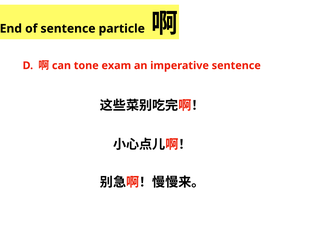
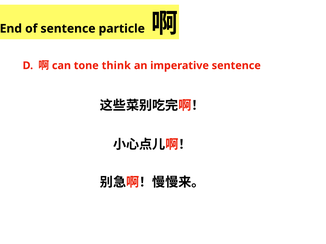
exam: exam -> think (116, 66)
